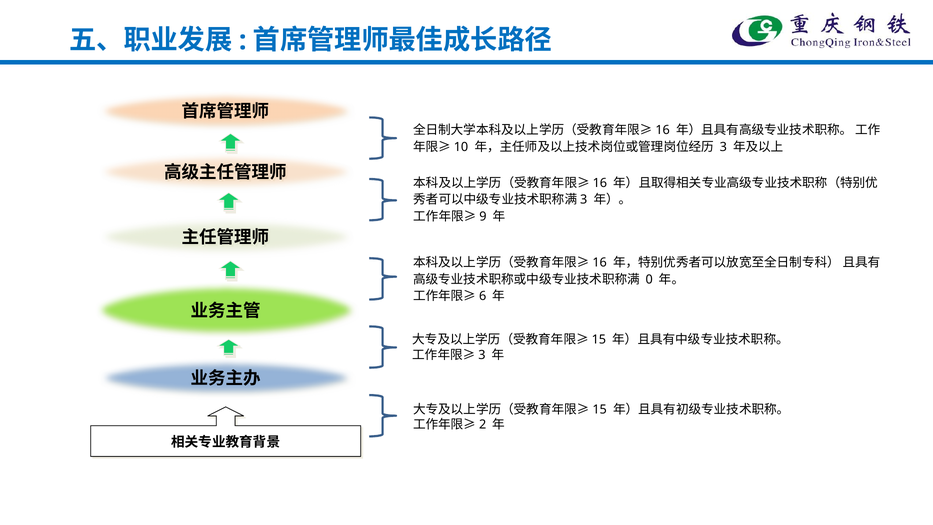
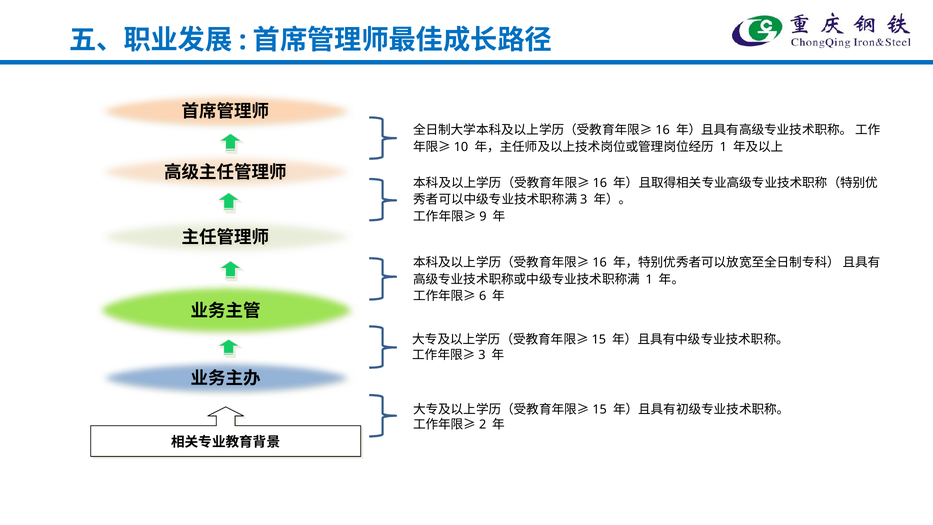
3: 3 -> 1 (723, 147)
0: 0 -> 1 (649, 279)
